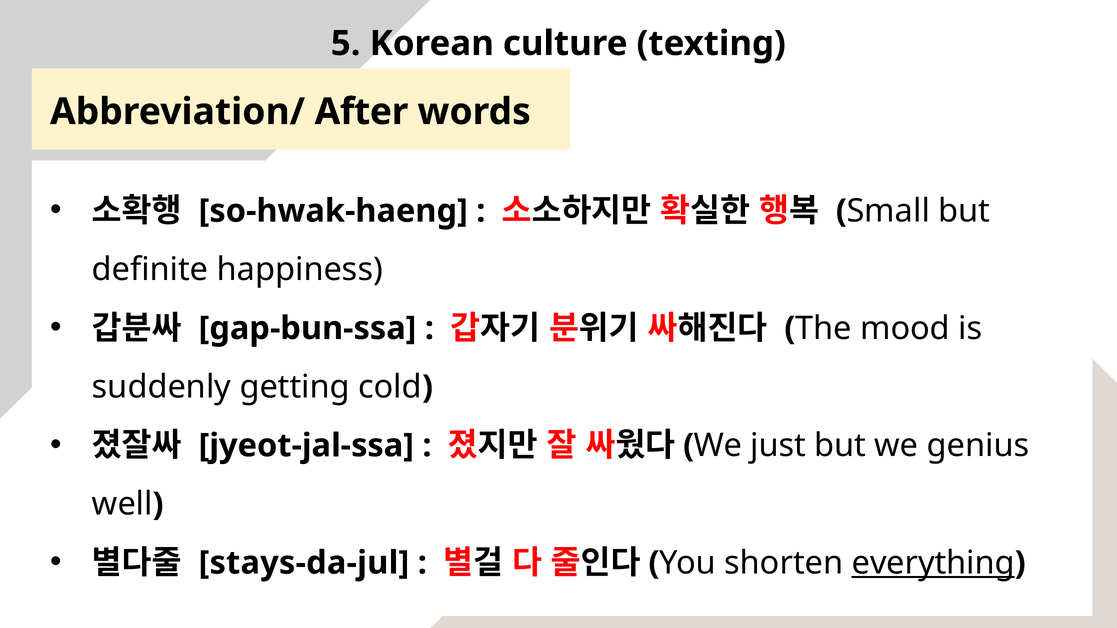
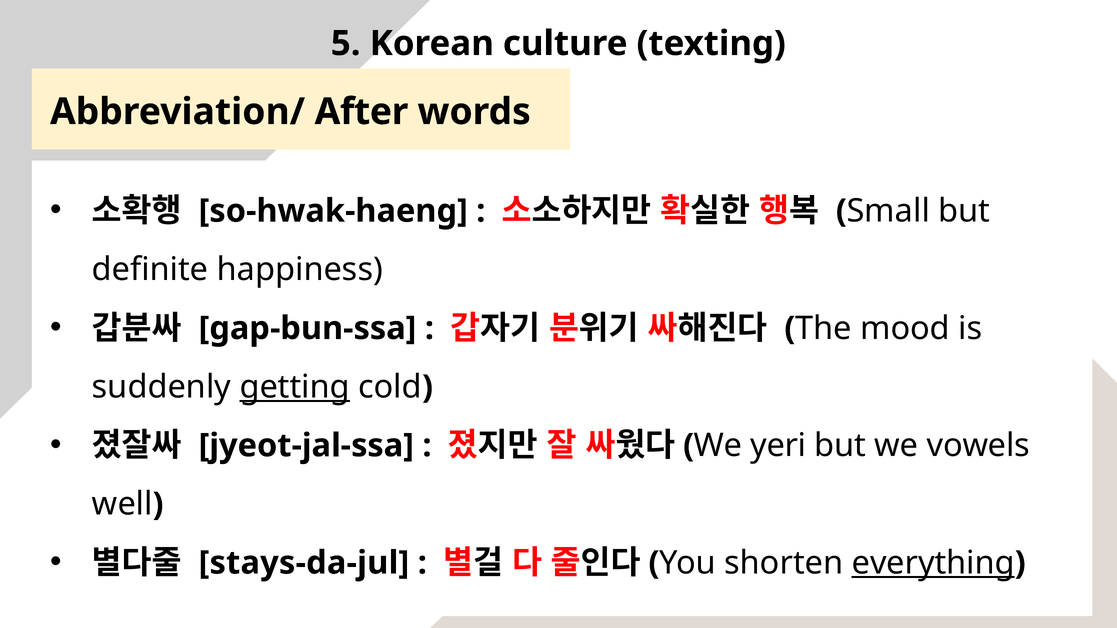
getting underline: none -> present (295, 387)
just: just -> yeri (778, 446)
genius: genius -> vowels (978, 446)
